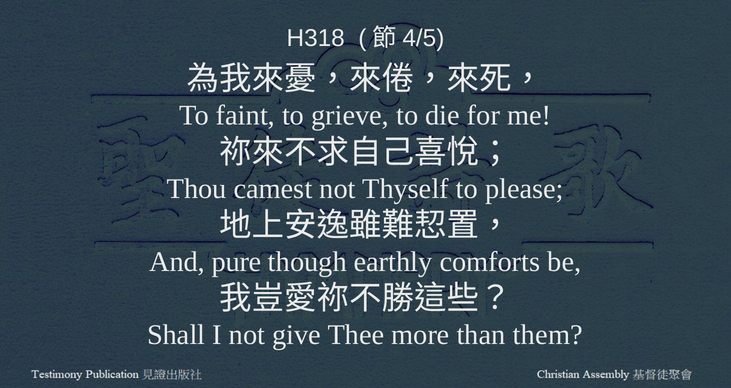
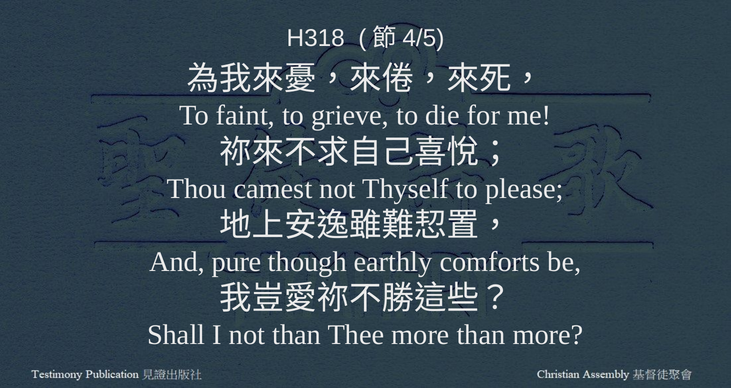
not give: give -> than (297, 335)
than them: them -> more (548, 335)
